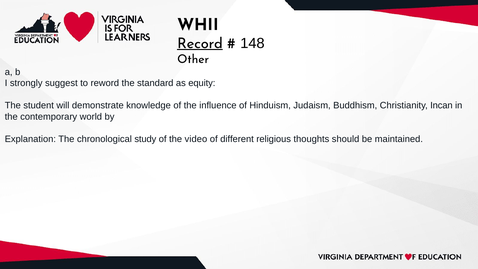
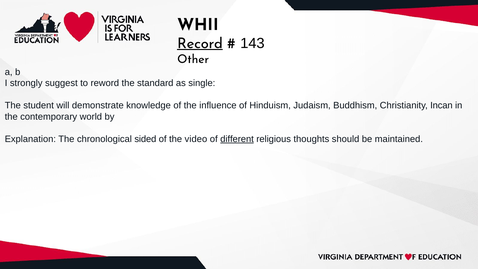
148: 148 -> 143 (252, 43)
equity: equity -> single (202, 83)
study: study -> sided (145, 139)
different underline: none -> present (237, 139)
